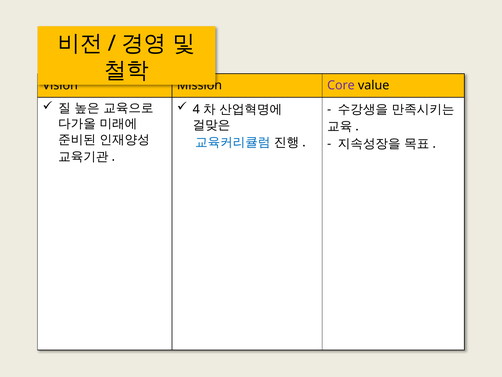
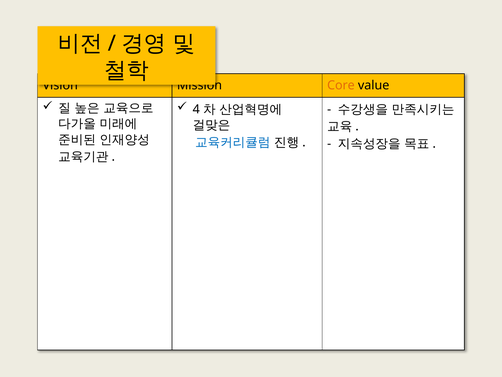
Core colour: purple -> orange (341, 85)
